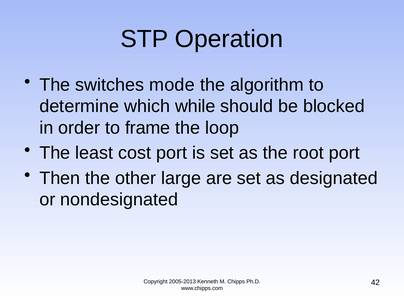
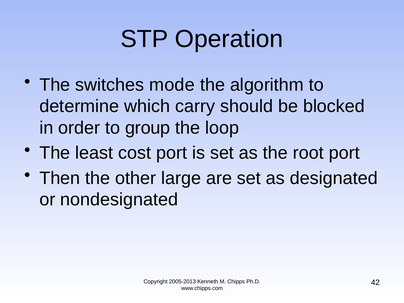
while: while -> carry (195, 106)
frame: frame -> group (148, 128)
